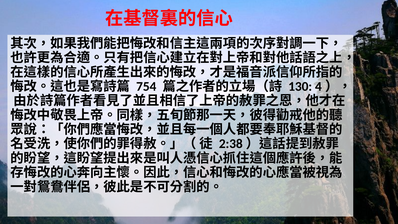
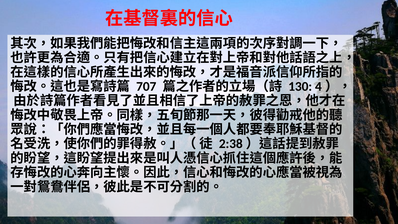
754: 754 -> 707 (146, 86)
